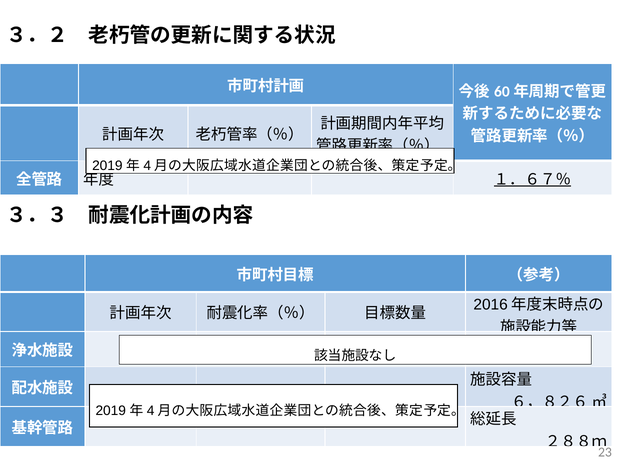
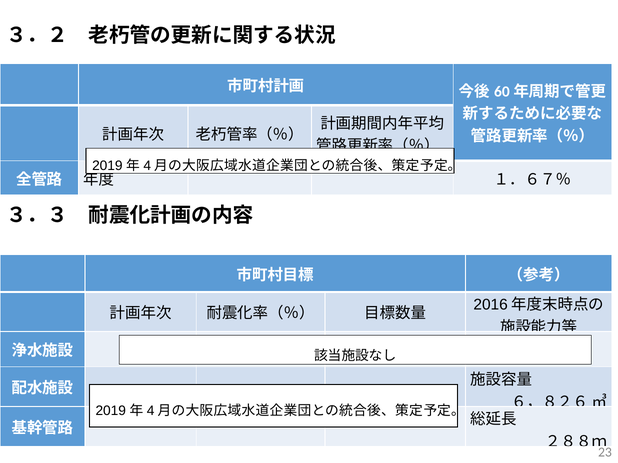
１．６７％ underline: present -> none (532, 180)
